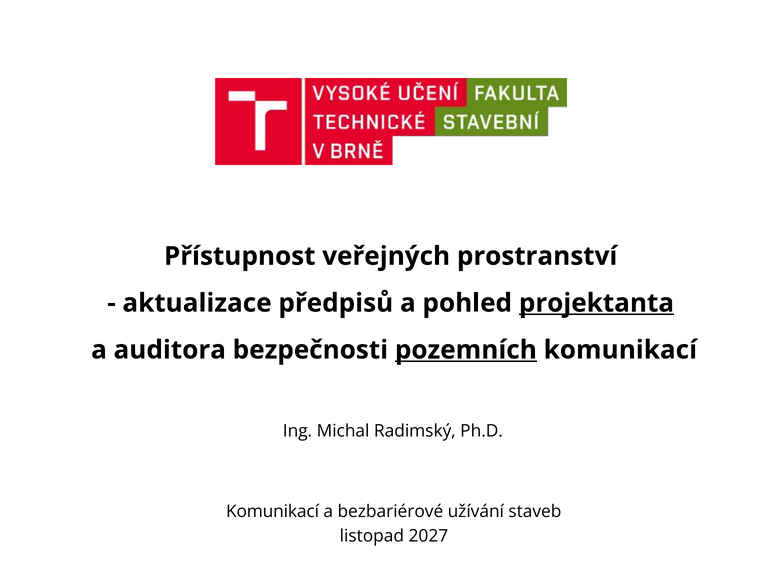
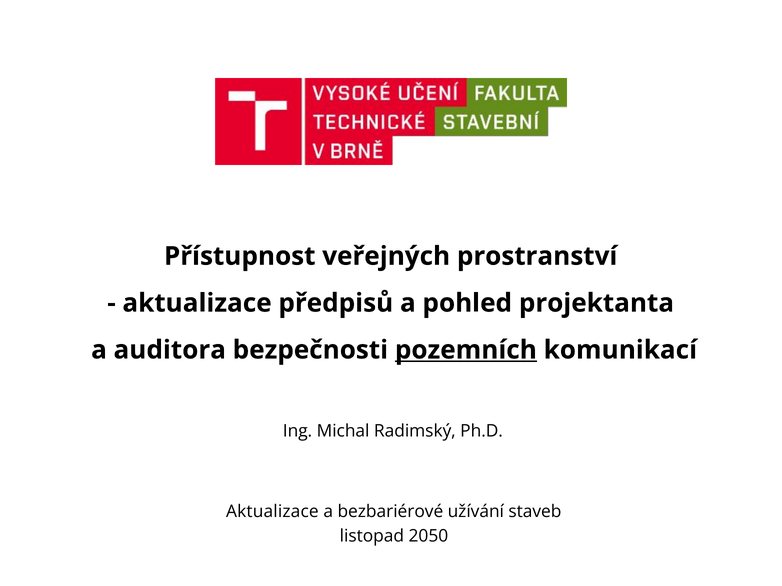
projektanta underline: present -> none (596, 303)
Komunikací: Komunikací -> Aktualizace (272, 512)
2027: 2027 -> 2050 (428, 536)
